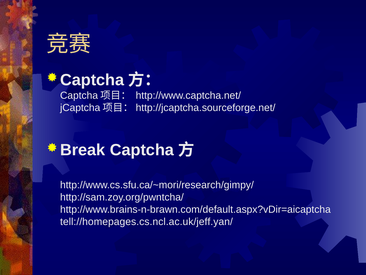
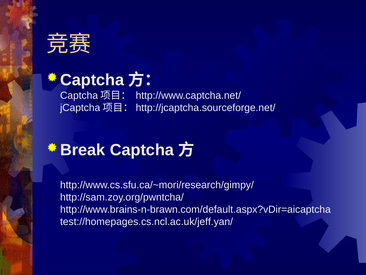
tell://homepages.cs.ncl.ac.uk/jeff.yan/: tell://homepages.cs.ncl.ac.uk/jeff.yan/ -> test://homepages.cs.ncl.ac.uk/jeff.yan/ (147, 221)
